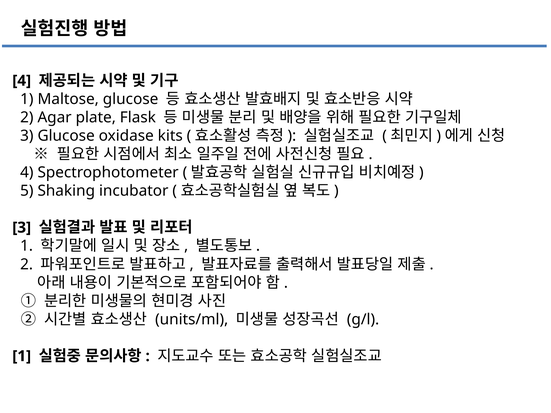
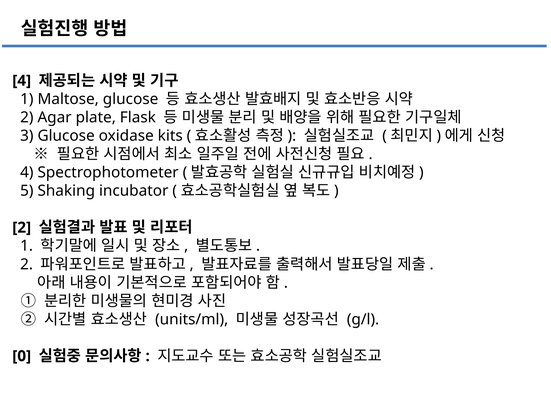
3: 3 -> 2 (22, 228)
1: 1 -> 0 (22, 356)
